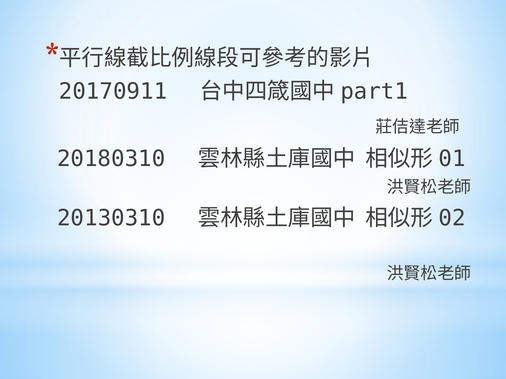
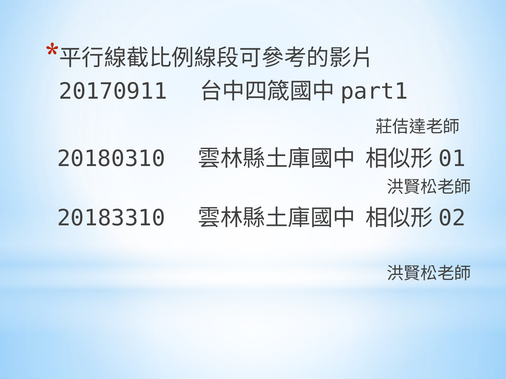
20130310: 20130310 -> 20183310 (111, 218)
